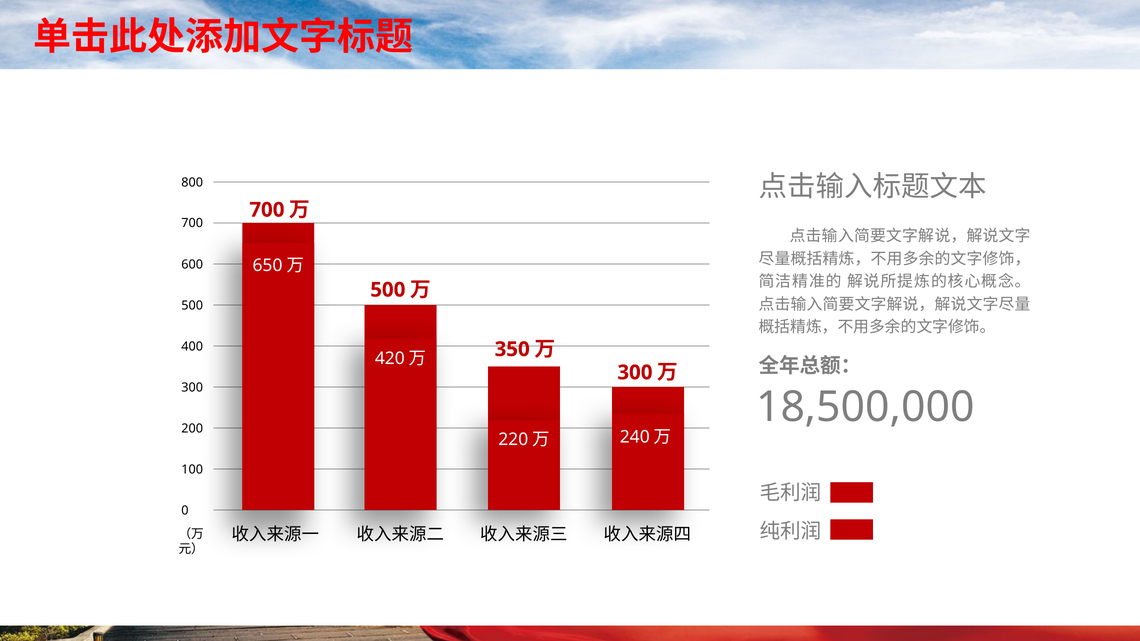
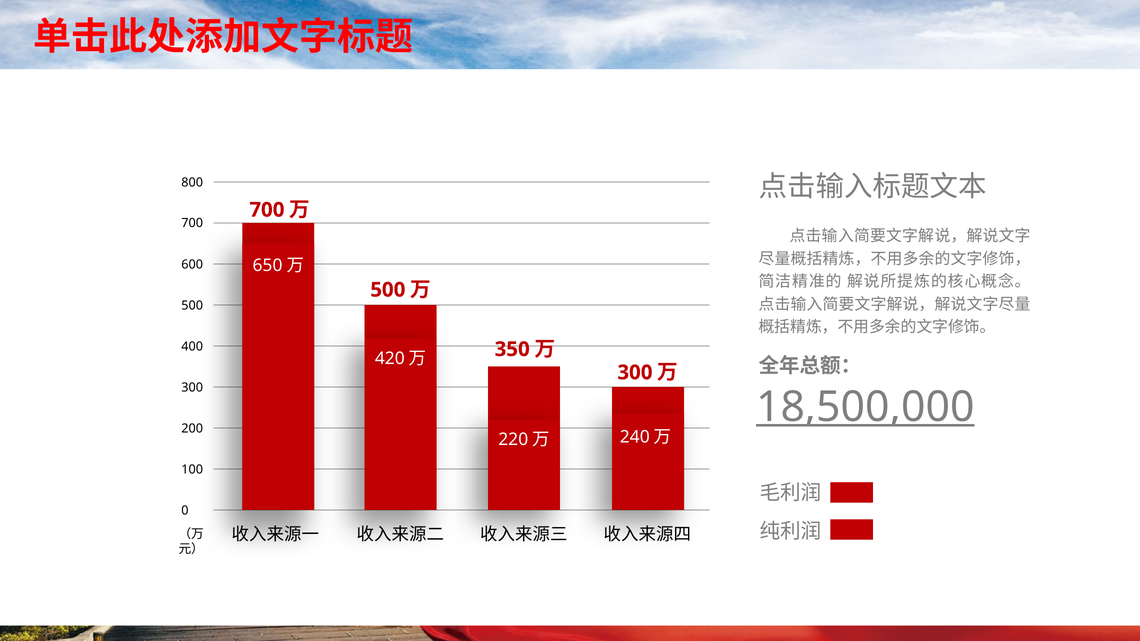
18,500,000 underline: none -> present (865, 407)
